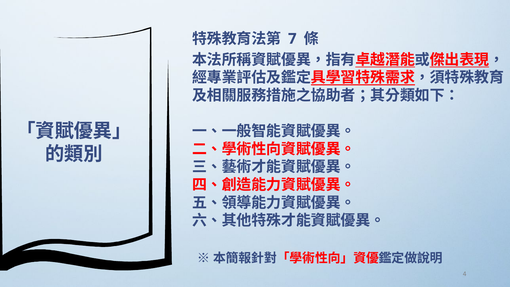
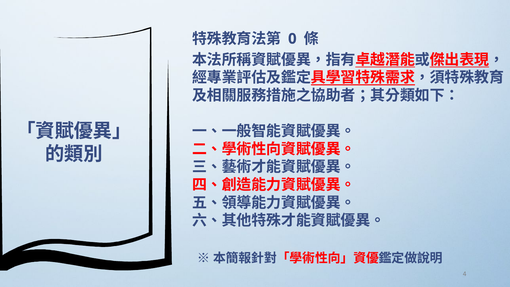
7: 7 -> 0 (292, 39)
